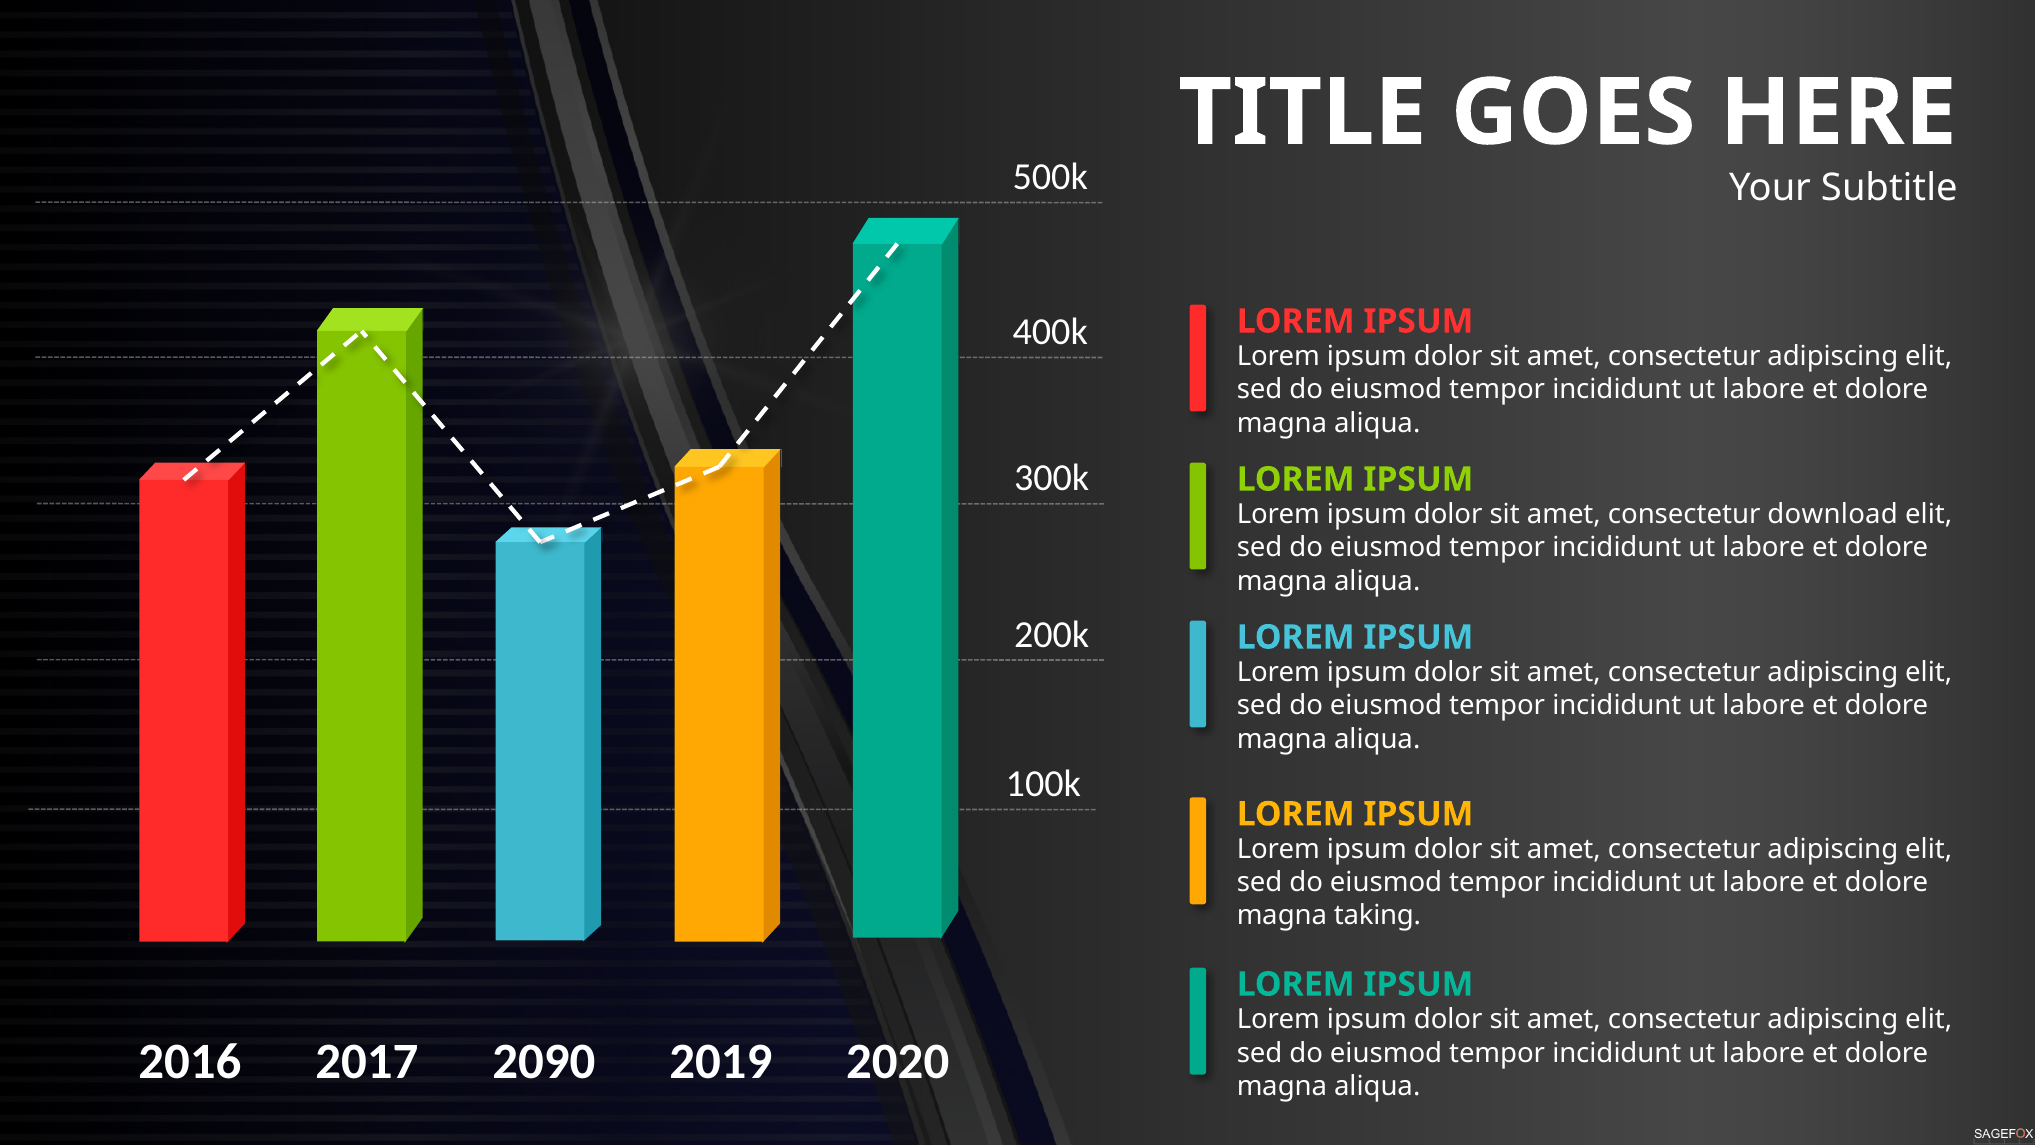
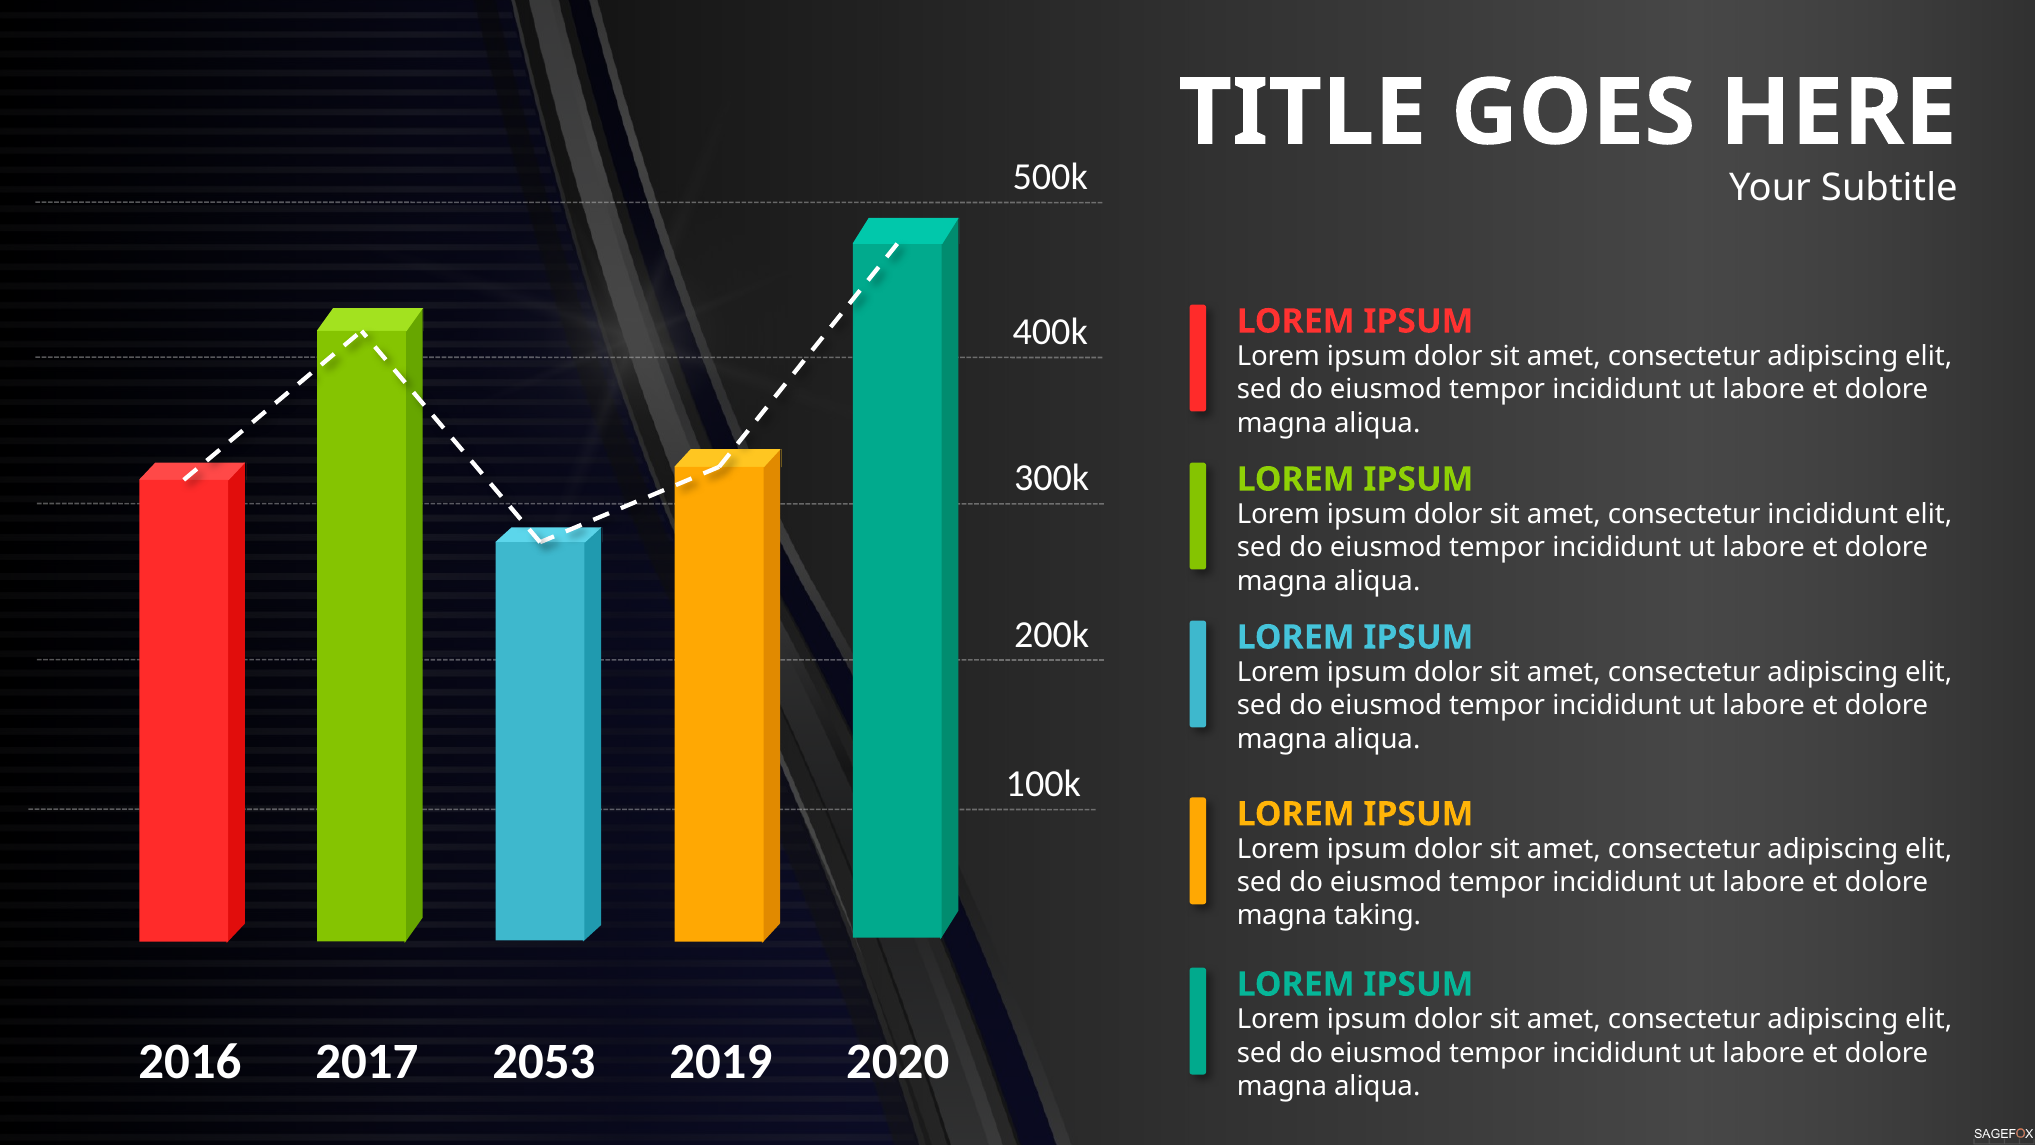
consectetur download: download -> incididunt (1833, 515)
2090: 2090 -> 2053 (544, 1062)
